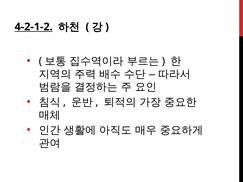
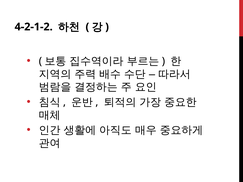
4-2-1-2 underline: present -> none (34, 27)
